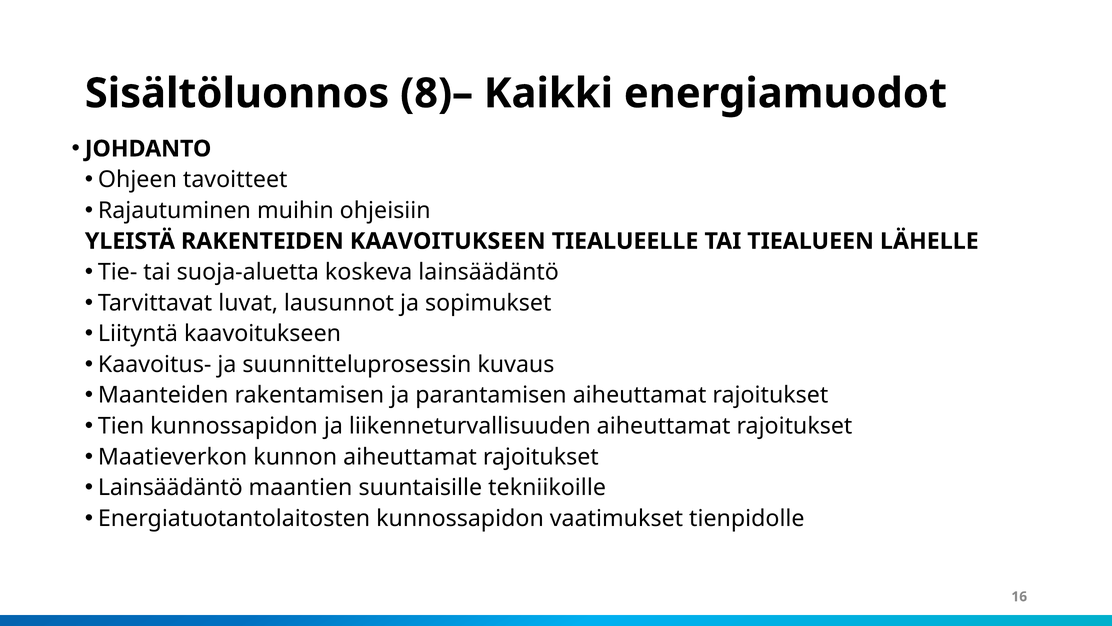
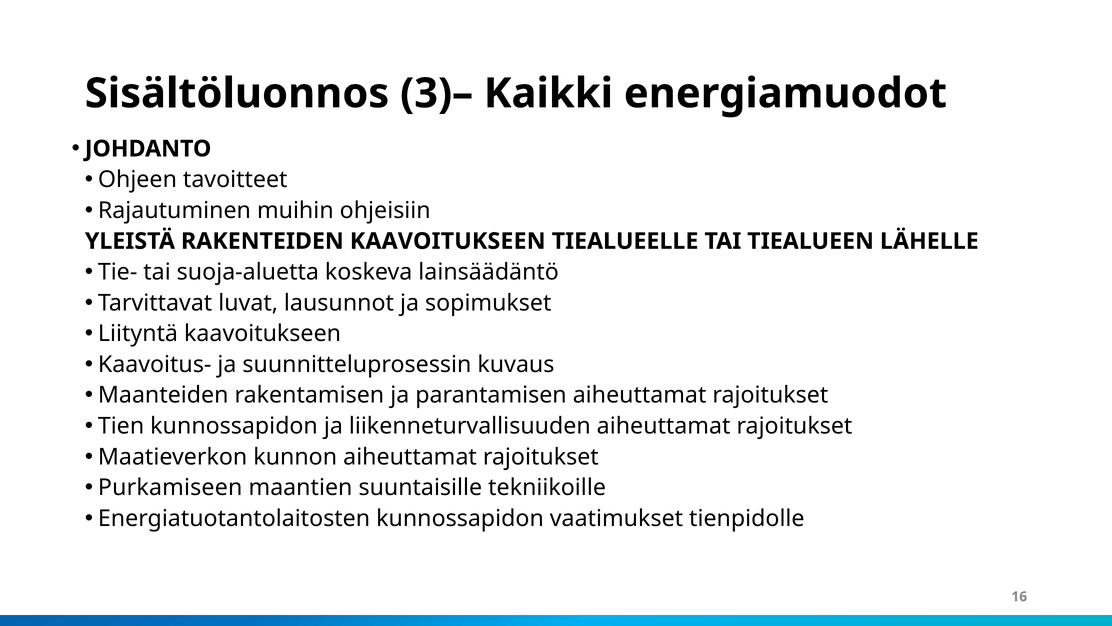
8)–: 8)– -> 3)– (437, 93)
Lainsäädäntö: Lainsäädäntö -> Purkamiseen (170, 487)
